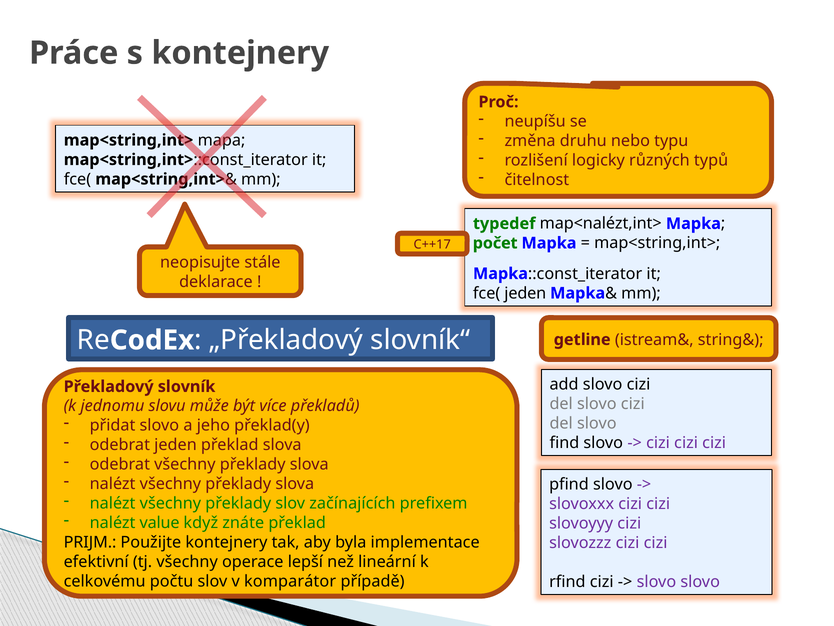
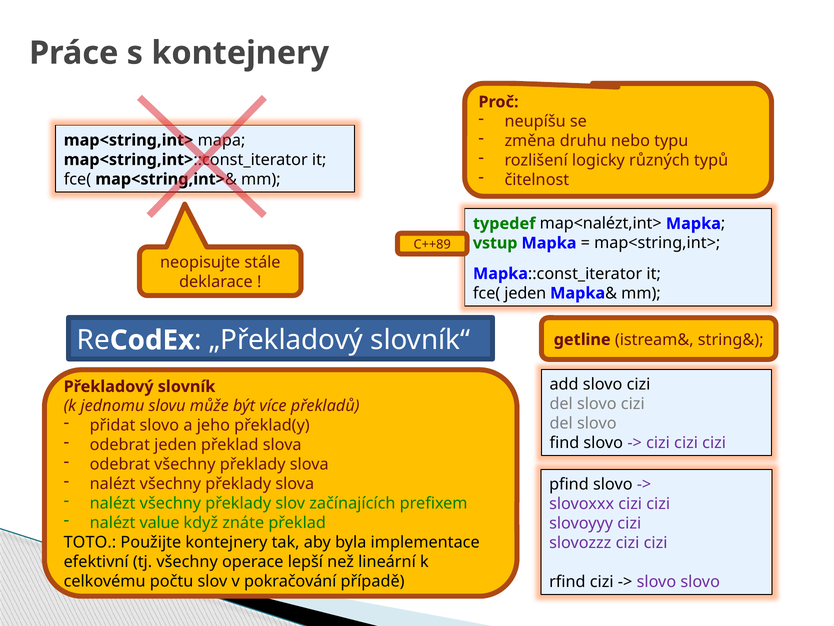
počet: počet -> vstup (495, 243)
C++17: C++17 -> C++89 (432, 244)
PRIJM: PRIJM -> TOTO (90, 542)
komparátor: komparátor -> pokračování (290, 581)
